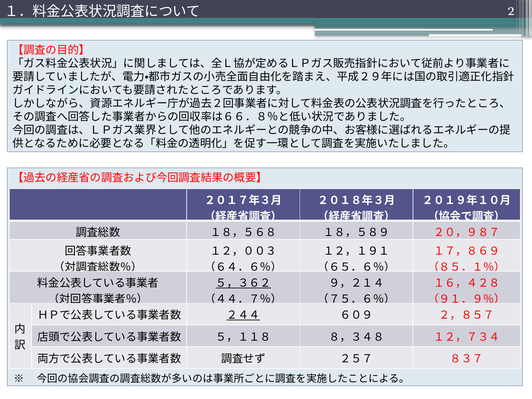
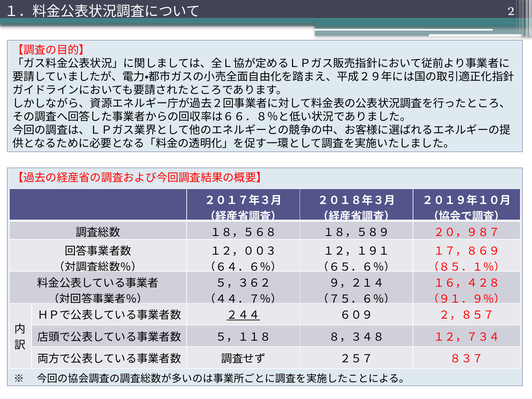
５，３６２ underline: present -> none (243, 283)
